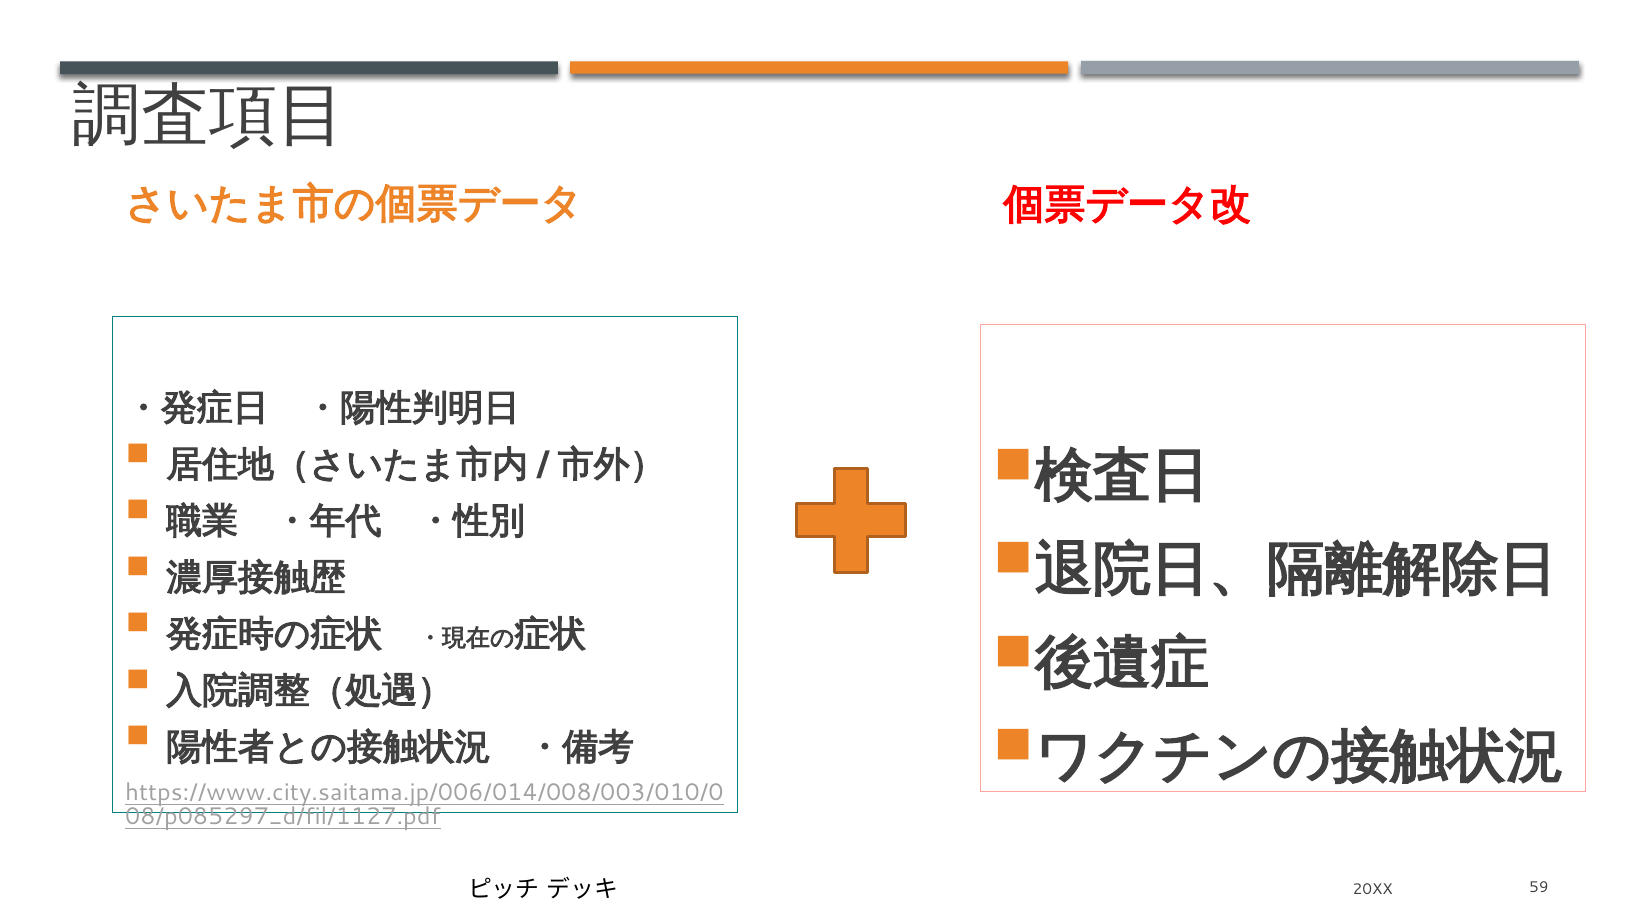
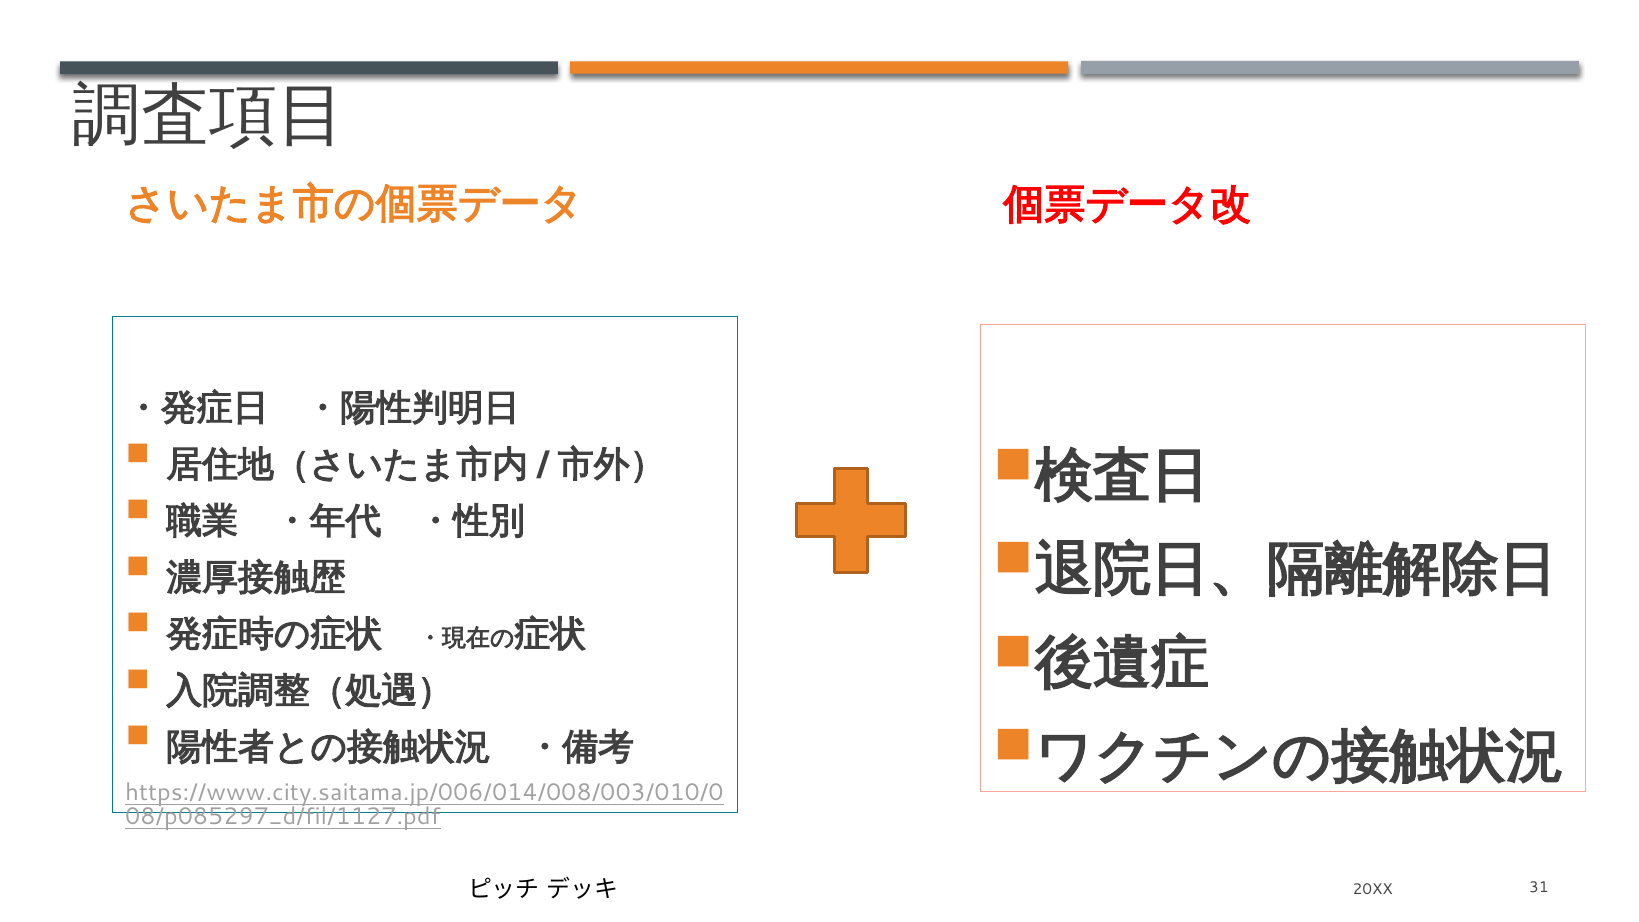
59: 59 -> 31 (1539, 888)
